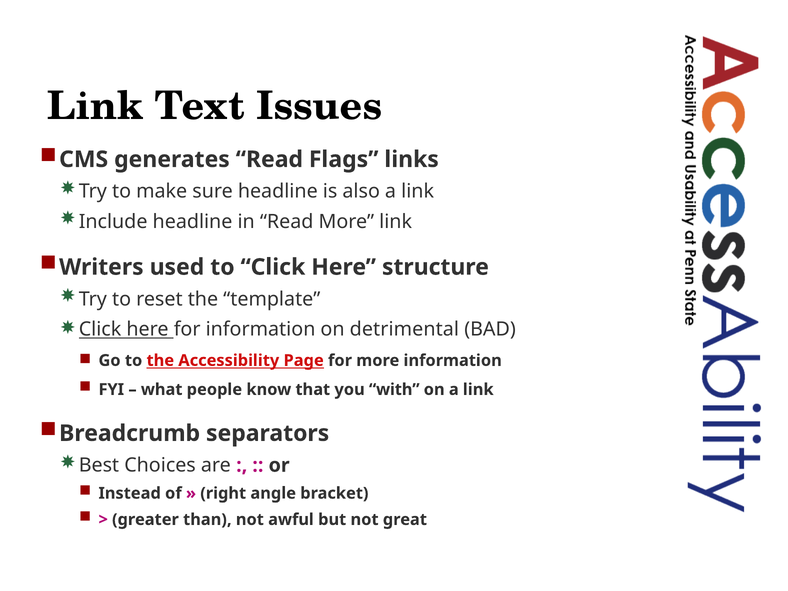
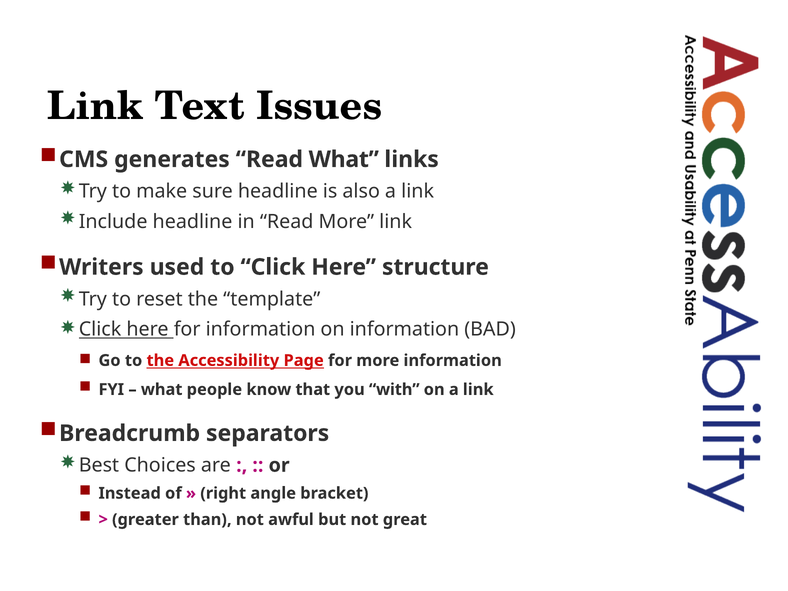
Read Flags: Flags -> What (344, 159)
on detrimental: detrimental -> information (404, 329)
